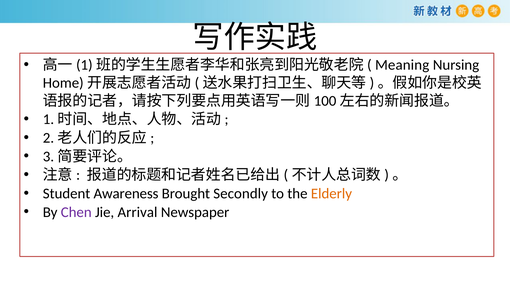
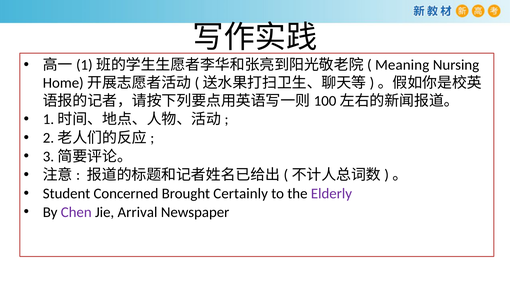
Awareness: Awareness -> Concerned (126, 194)
Secondly: Secondly -> Certainly (241, 194)
Elderly colour: orange -> purple (331, 194)
